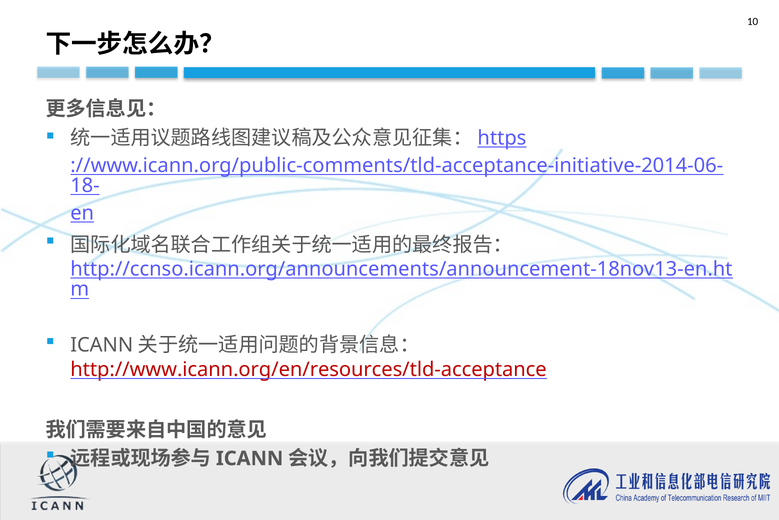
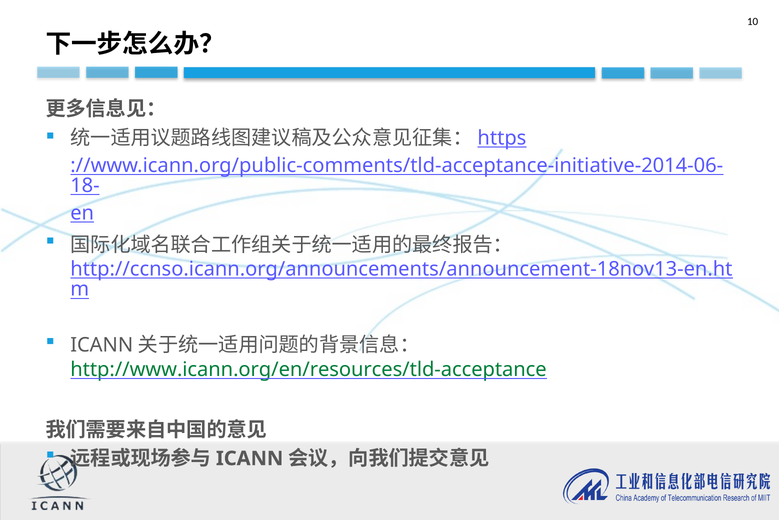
http://www.icann.org/en/resources/tld-acceptance colour: red -> green (309, 369)
